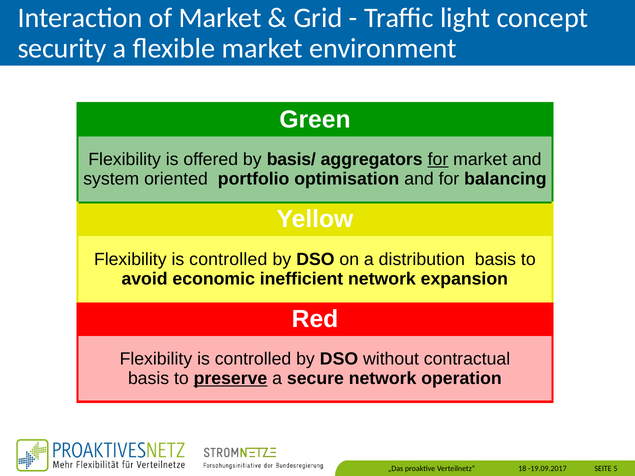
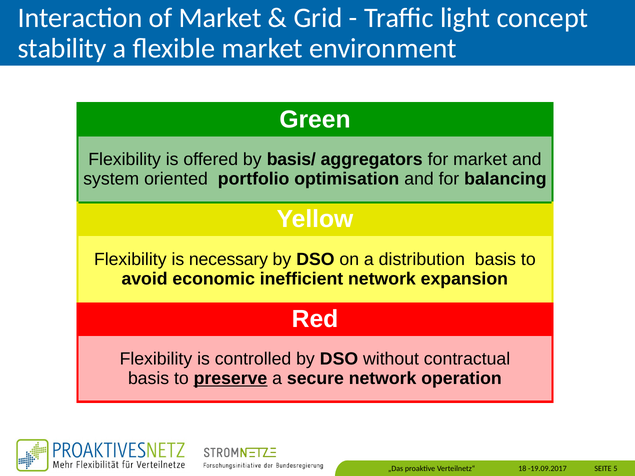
security: security -> stability (62, 49)
for underline: present -> none (438, 160)
controlled: controlled -> necessary (228, 259)
